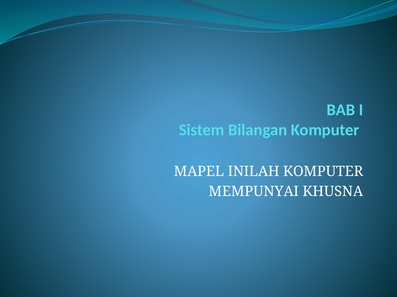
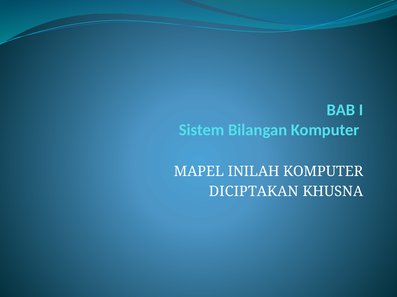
MEMPUNYAI: MEMPUNYAI -> DICIPTAKAN (254, 192)
